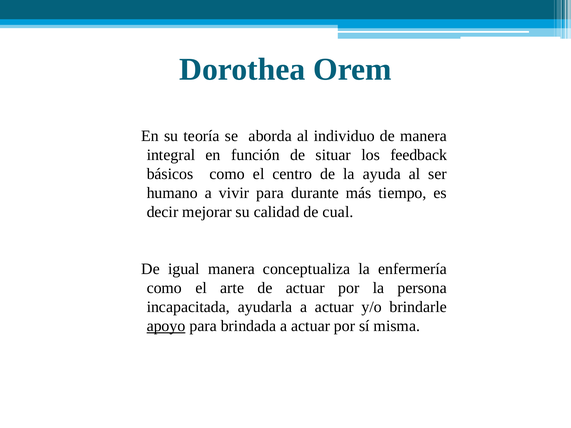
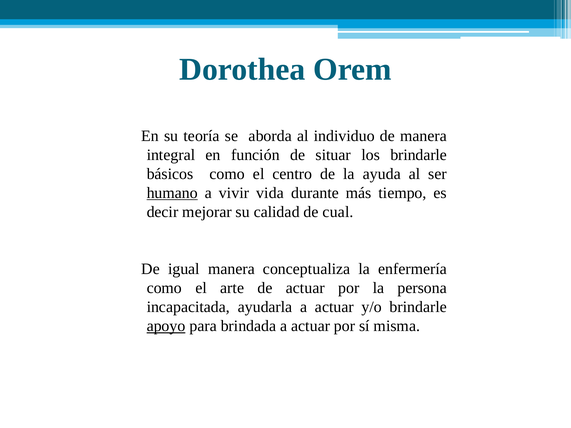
los feedback: feedback -> brindarle (419, 155)
humano underline: none -> present (172, 193)
vivir para: para -> vida (270, 193)
